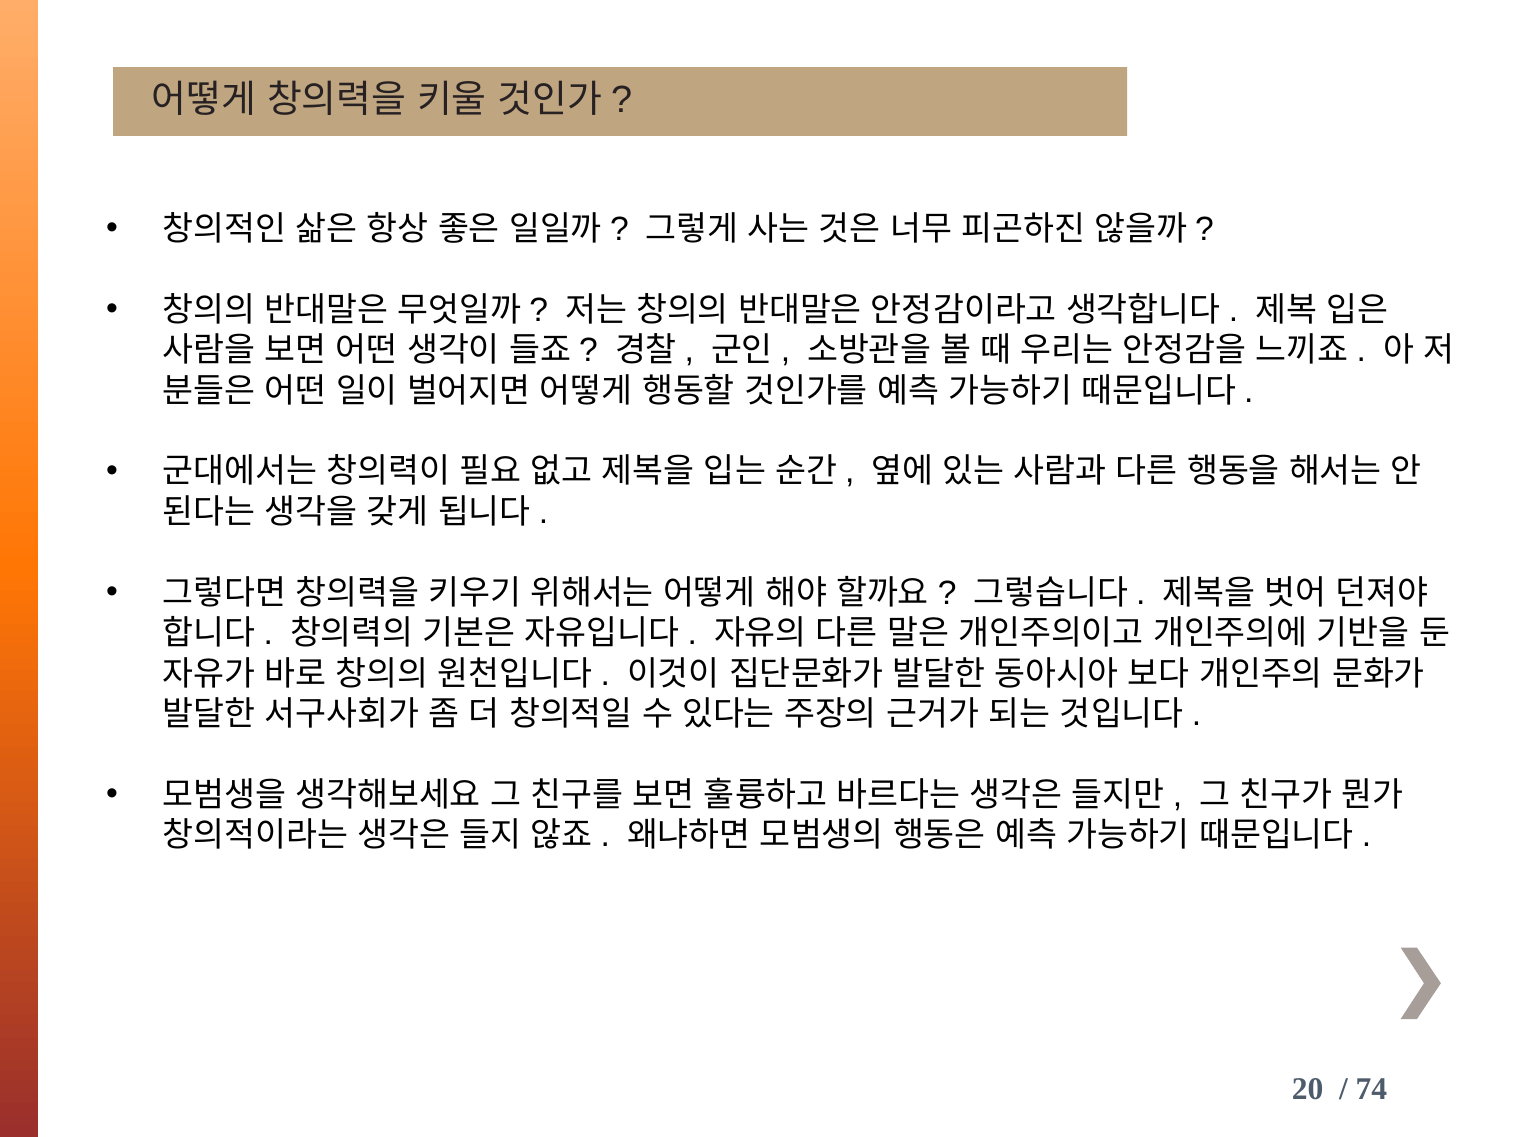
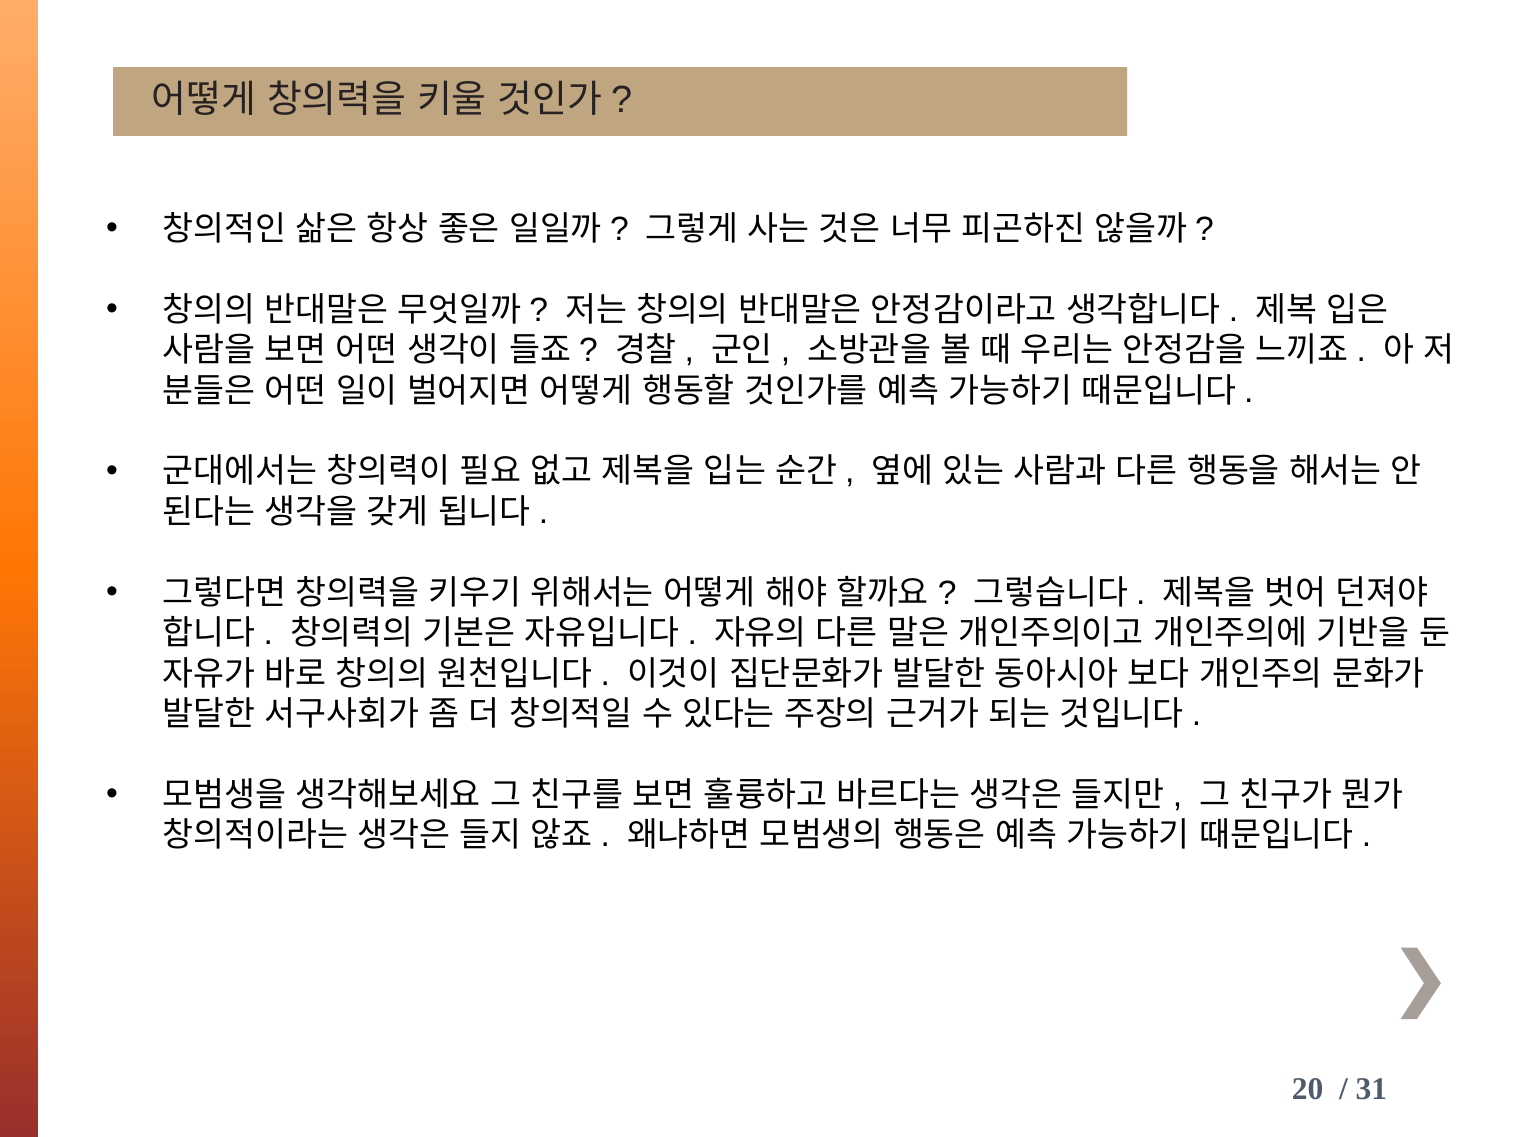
74: 74 -> 31 (1371, 1089)
